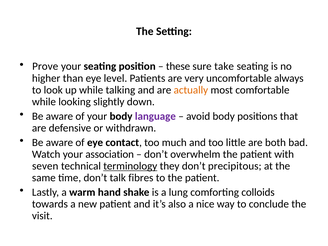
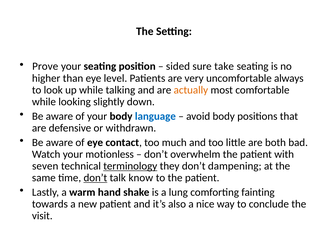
these: these -> sided (178, 66)
language colour: purple -> blue (155, 116)
association: association -> motionless (110, 154)
precipitous: precipitous -> dampening (235, 166)
don’t underline: none -> present (95, 178)
fibres: fibres -> know (141, 178)
colloids: colloids -> fainting (258, 192)
